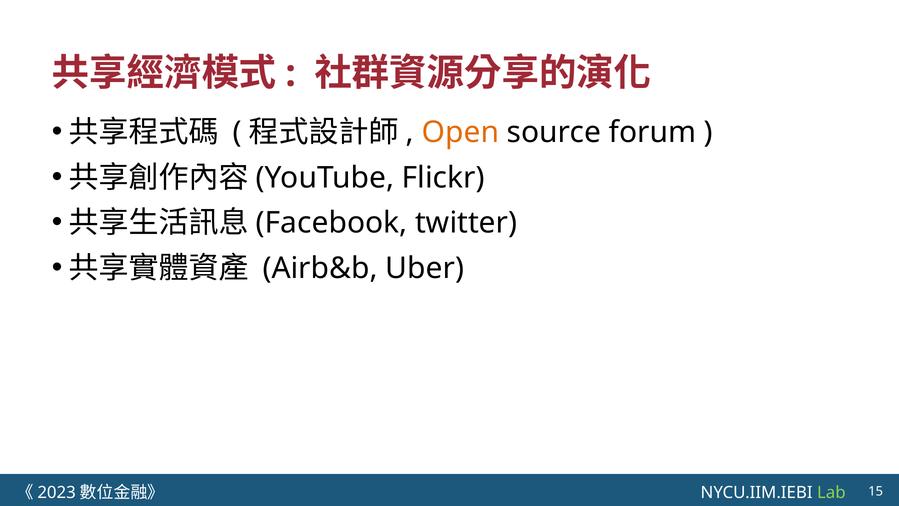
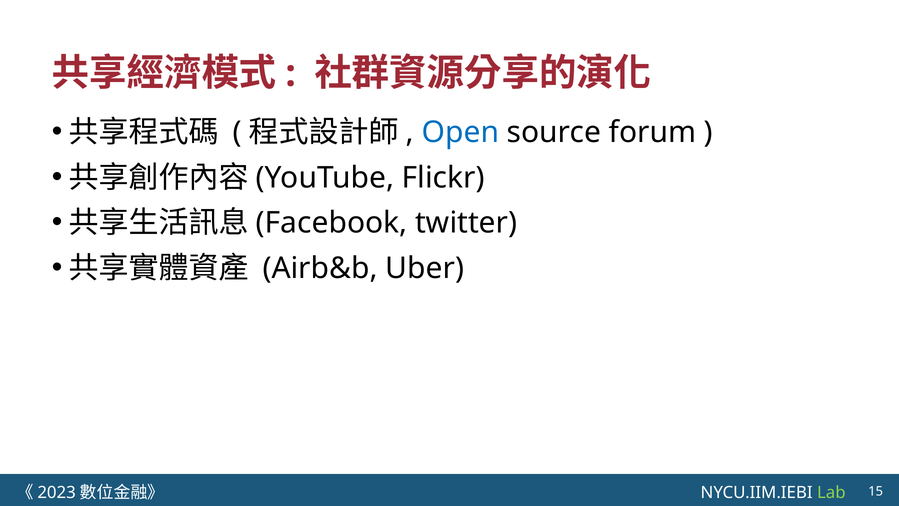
Open colour: orange -> blue (460, 132)
